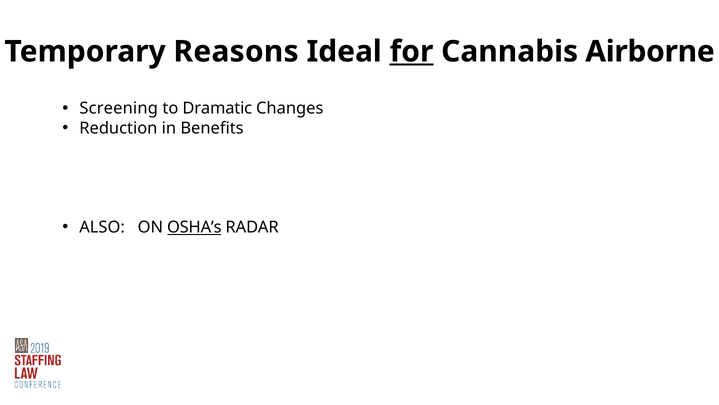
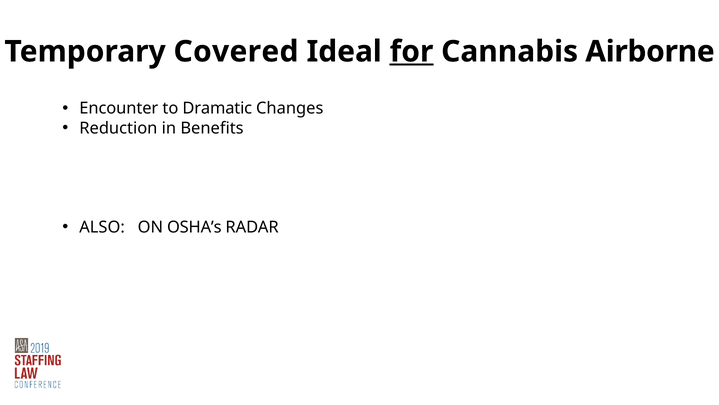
Reasons: Reasons -> Covered (236, 52)
Screening: Screening -> Encounter (119, 108)
OSHA’s underline: present -> none (194, 227)
